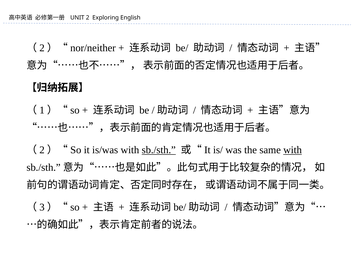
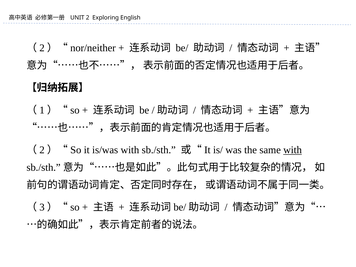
sb./sth underline: present -> none (159, 150)
